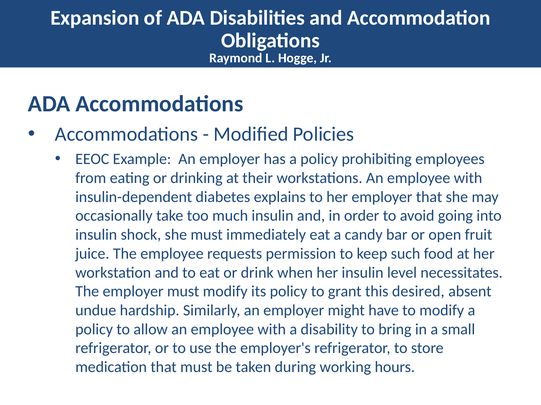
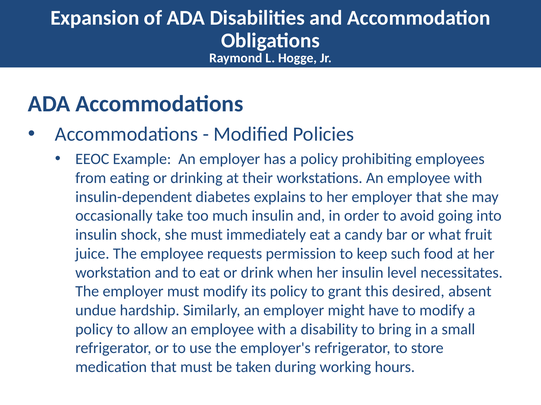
open: open -> what (445, 235)
